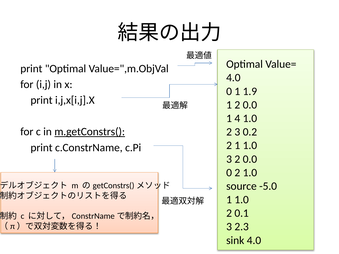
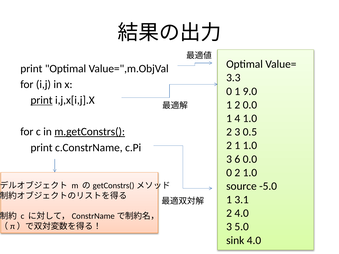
4.0: 4.0 -> 3.3 (233, 78)
1.9: 1.9 -> 9.0 (250, 91)
print underline: none -> present (42, 100)
0.2: 0.2 -> 0.5 (250, 132)
3 2: 2 -> 6 (237, 159)
1.0: 1.0 -> 3.1 (242, 200)
2 0.1: 0.1 -> 4.0 (242, 213)
2.3: 2.3 -> 5.0 (242, 227)
